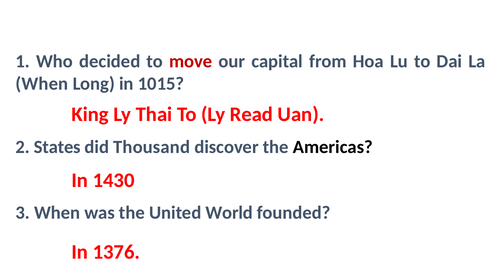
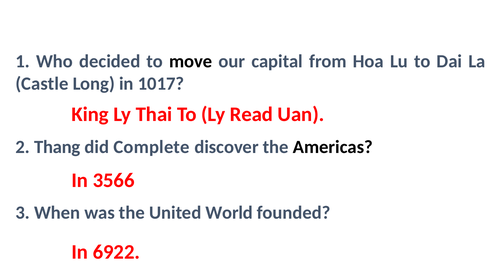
move colour: red -> black (191, 62)
When: When -> Castle (42, 84)
1015: 1015 -> 1017 (161, 84)
States: States -> Thang (57, 147)
Thousand: Thousand -> Complete (152, 147)
1430: 1430 -> 3566 (114, 181)
1376: 1376 -> 6922 (116, 253)
